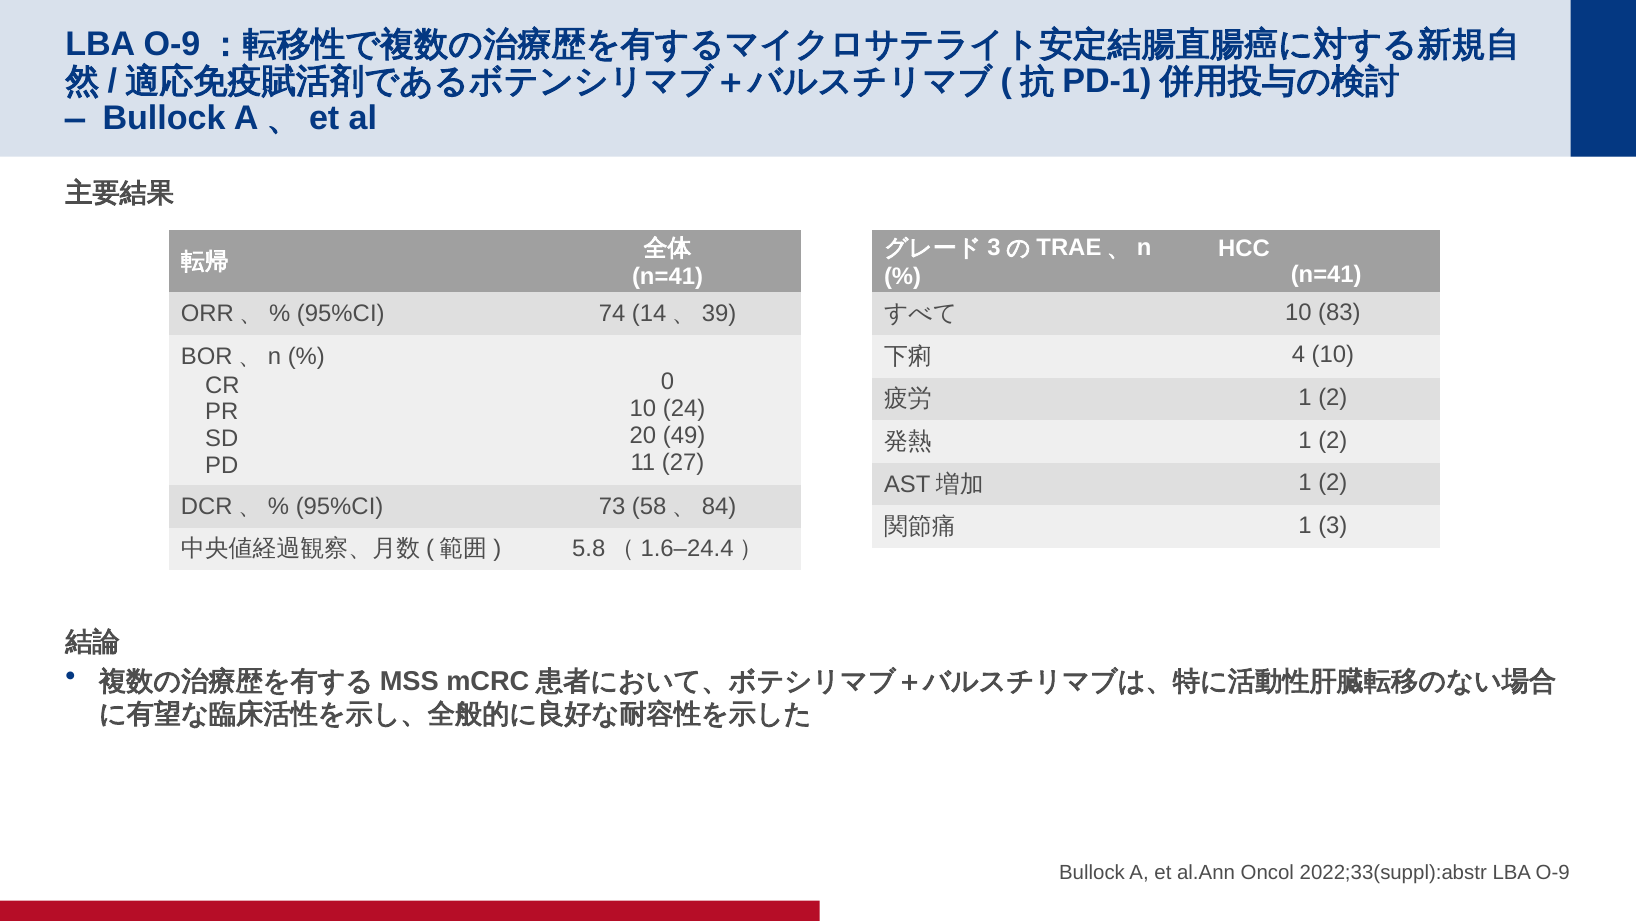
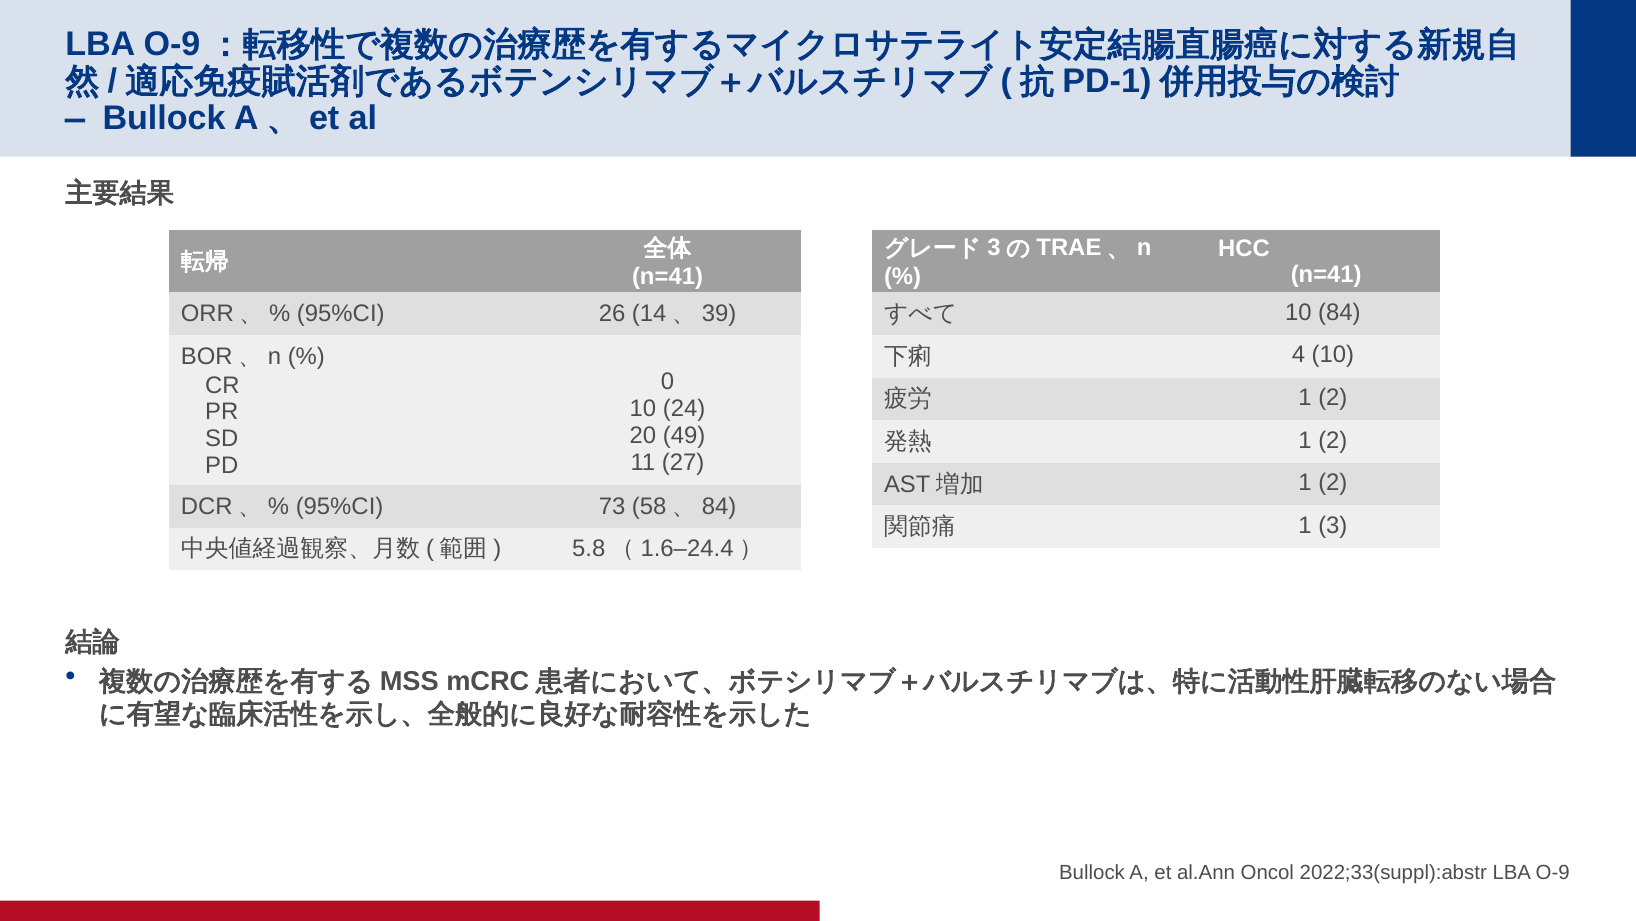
74: 74 -> 26 (612, 313)
10 83: 83 -> 84 (1339, 312)
